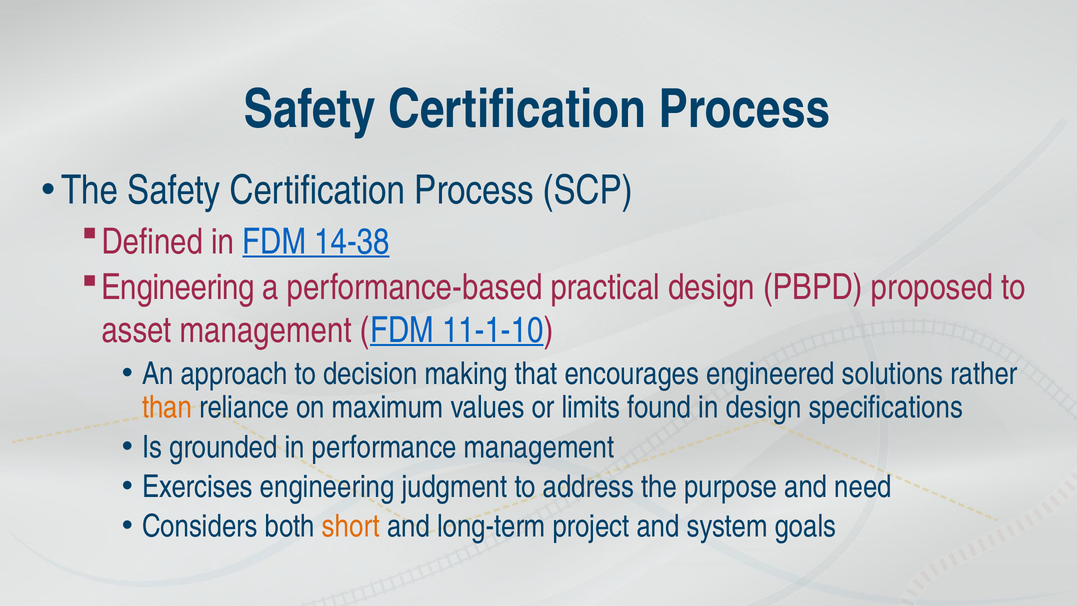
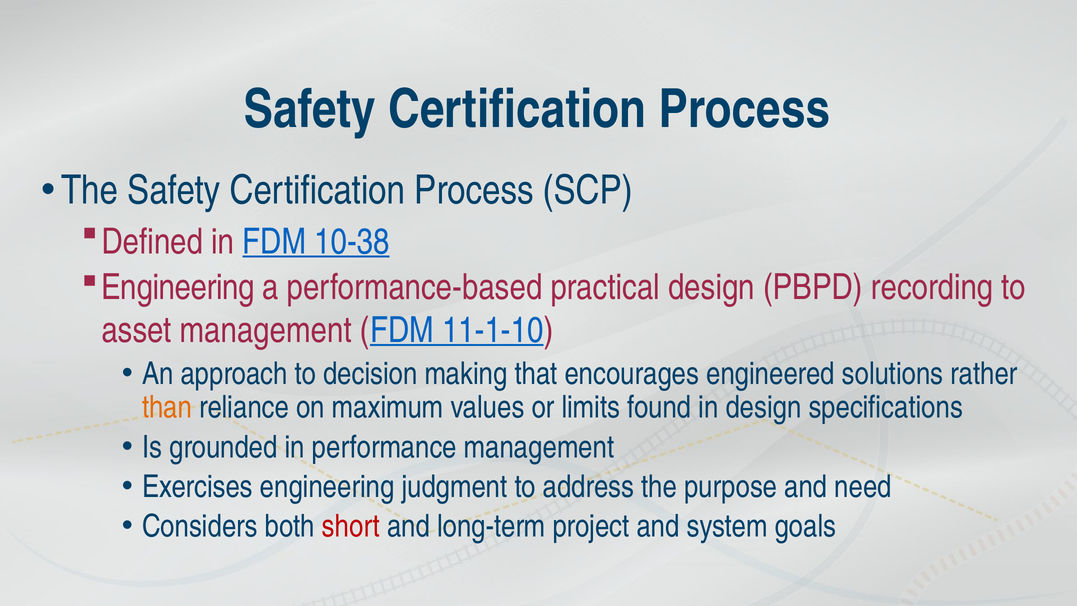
14-38: 14-38 -> 10-38 (352, 242)
proposed: proposed -> recording (932, 287)
short colour: orange -> red (351, 526)
